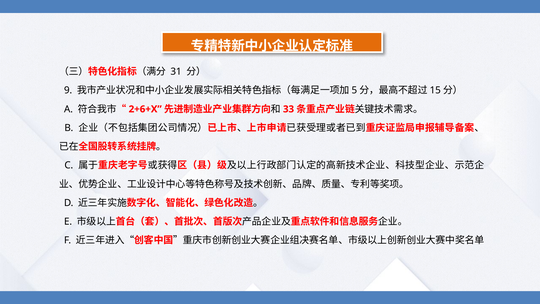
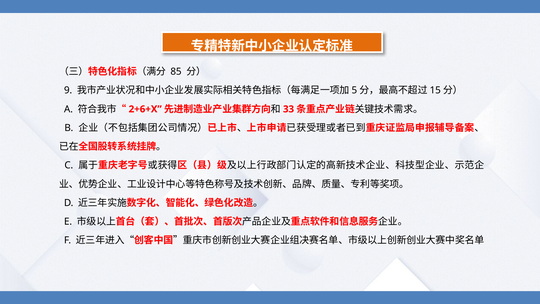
31: 31 -> 85 (176, 72)
